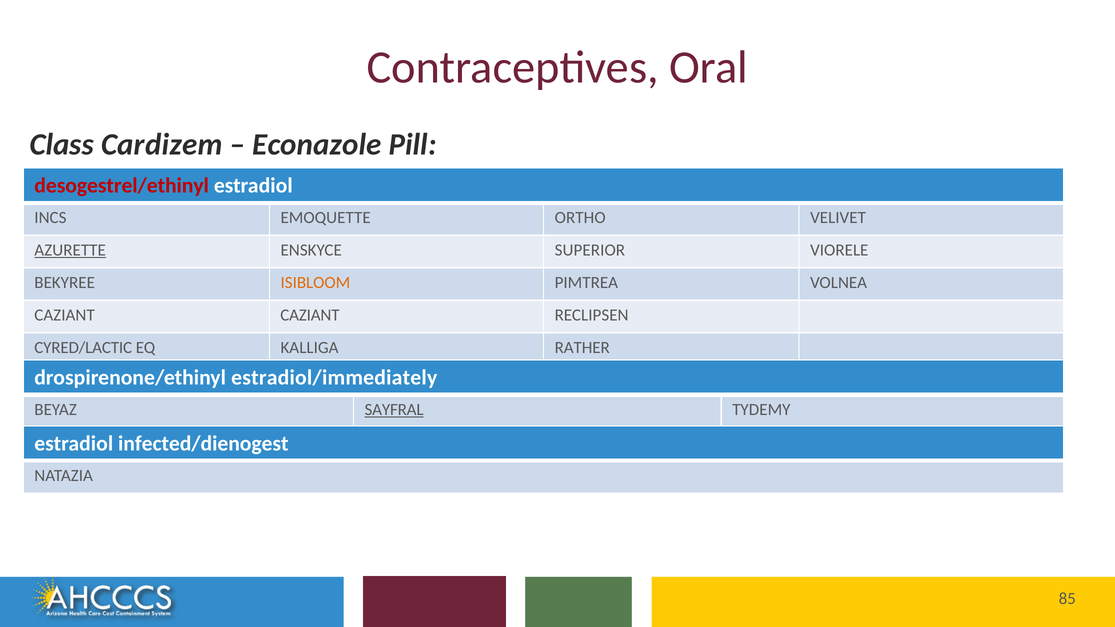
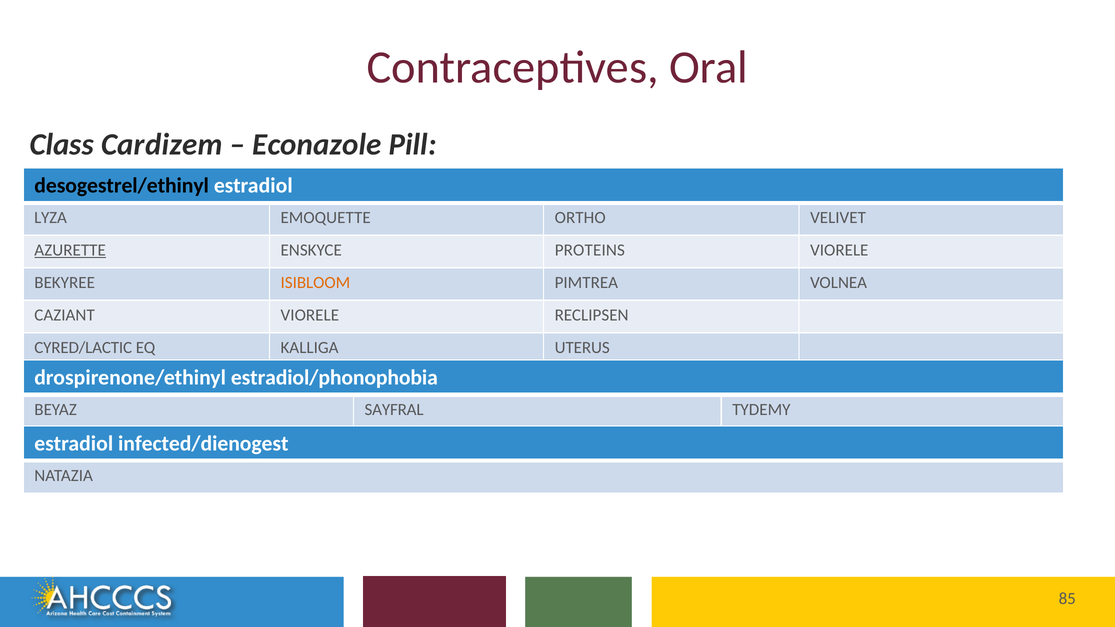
desogestrel/ethinyl colour: red -> black (122, 186)
INCS: INCS -> LYZA (51, 218)
SUPERIOR: SUPERIOR -> PROTEINS (590, 250)
CAZIANT CAZIANT: CAZIANT -> VIORELE (310, 315)
RATHER: RATHER -> UTERUS (582, 348)
estradiol/immediately: estradiol/immediately -> estradiol/phonophobia (334, 378)
SAYFRAL underline: present -> none (394, 410)
